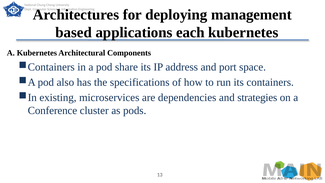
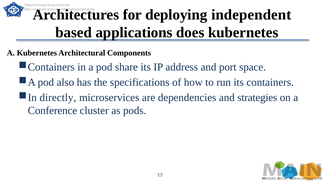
management: management -> independent (251, 15)
each: each -> does (190, 33)
existing: existing -> directly (58, 97)
